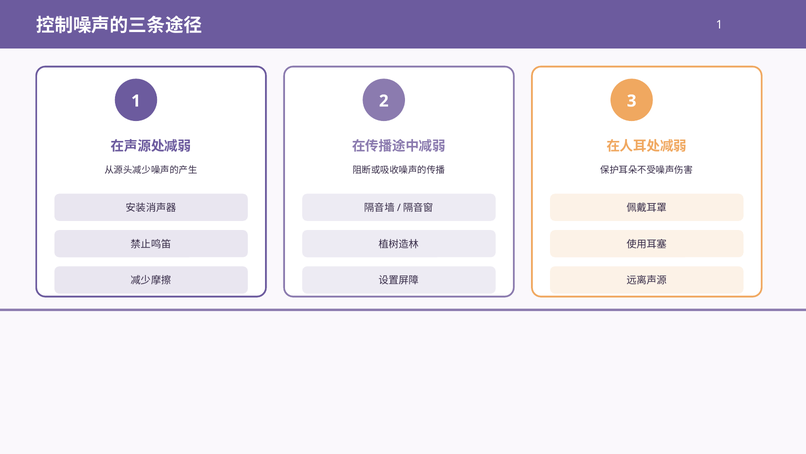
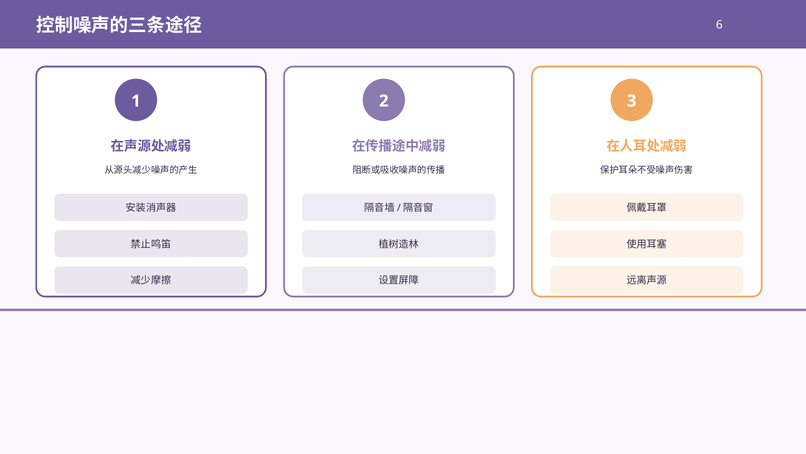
1: 1 -> 6 (719, 25)
